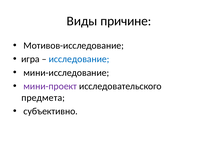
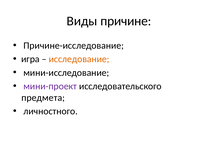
Мотивов-исследование: Мотивов-исследование -> Причине-исследование (74, 46)
исследование colour: blue -> orange (79, 59)
субъективно: субъективно -> личностного (51, 112)
